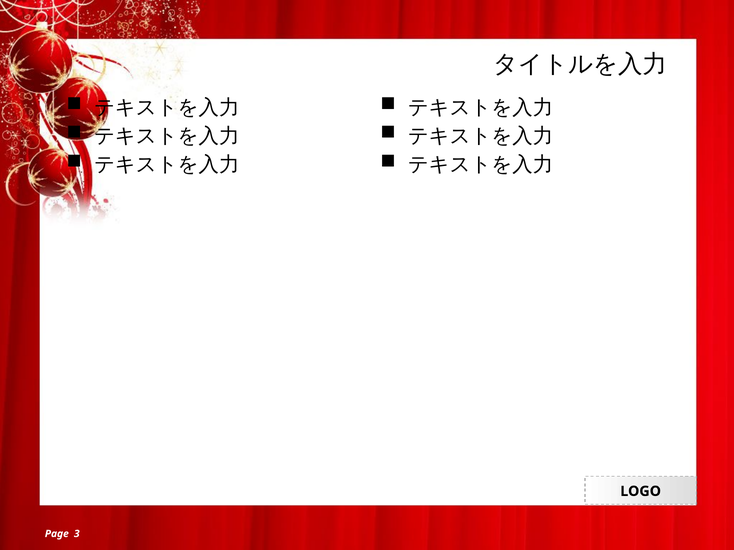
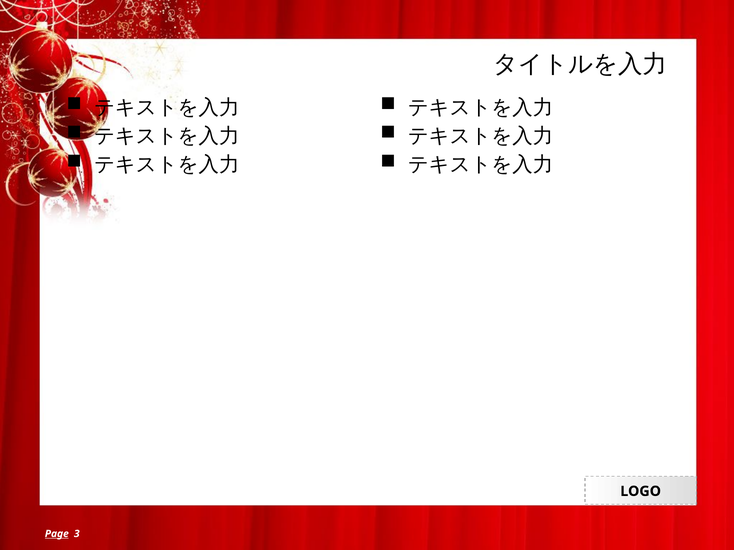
Page underline: none -> present (57, 534)
